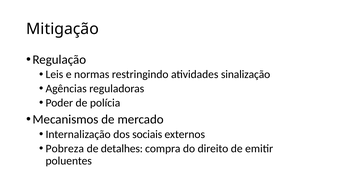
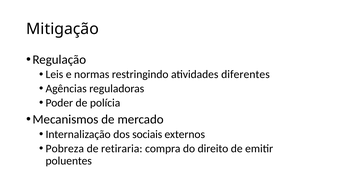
sinalização: sinalização -> diferentes (245, 75)
detalhes: detalhes -> retiraria (122, 149)
